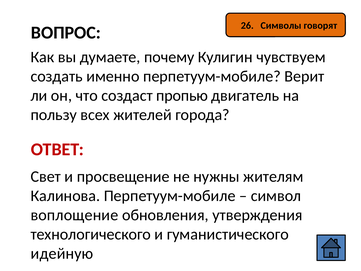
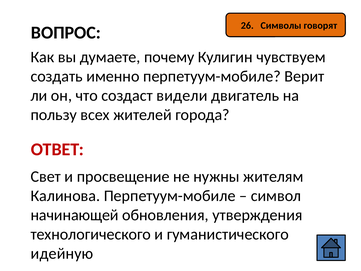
пропью: пропью -> видели (182, 95)
воплощение: воплощение -> начинающей (75, 215)
